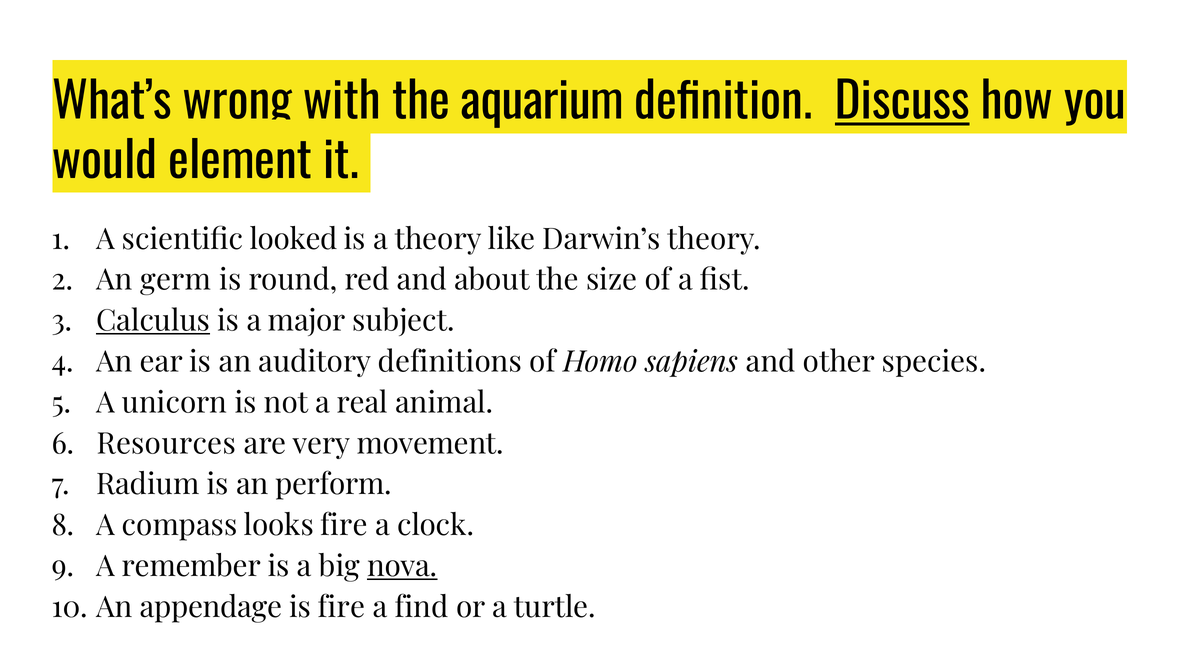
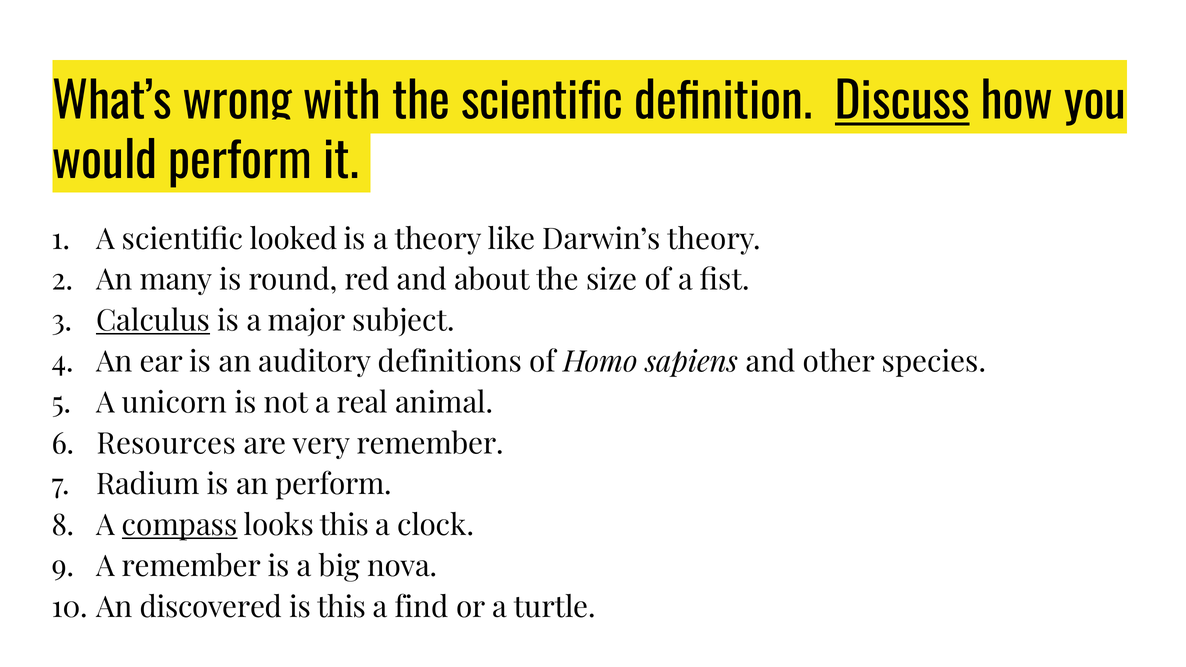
the aquarium: aquarium -> scientific (542, 103)
would element: element -> perform (240, 162)
germ: germ -> many (176, 280)
very movement: movement -> remember (430, 444)
compass underline: none -> present (180, 526)
looks fire: fire -> this (344, 526)
nova underline: present -> none (402, 567)
appendage: appendage -> discovered (211, 607)
is fire: fire -> this (342, 607)
